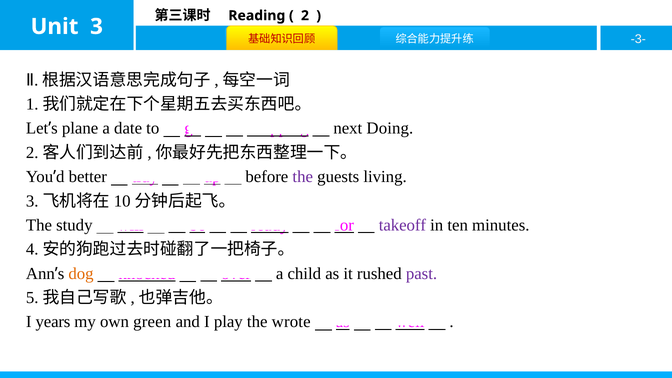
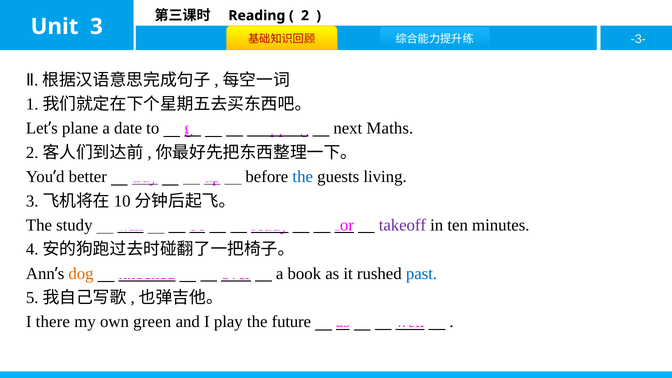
Doing: Doing -> Maths (390, 128)
the colour: purple -> blue (303, 177)
child: child -> book (304, 274)
past colour: purple -> blue (422, 274)
years: years -> there (53, 322)
wrote: wrote -> future (291, 322)
